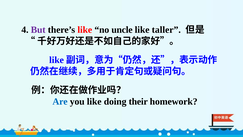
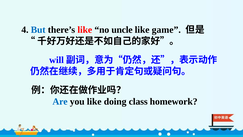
But colour: purple -> blue (38, 30)
taller: taller -> game (166, 30)
like: like -> will (57, 60)
their: their -> class (138, 101)
